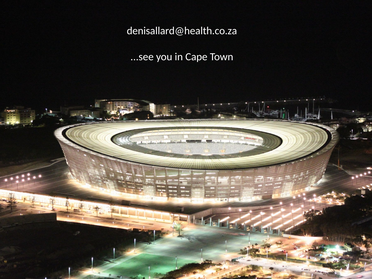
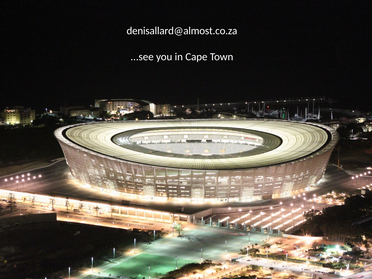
denisallard@health.co.za: denisallard@health.co.za -> denisallard@almost.co.za (182, 31)
